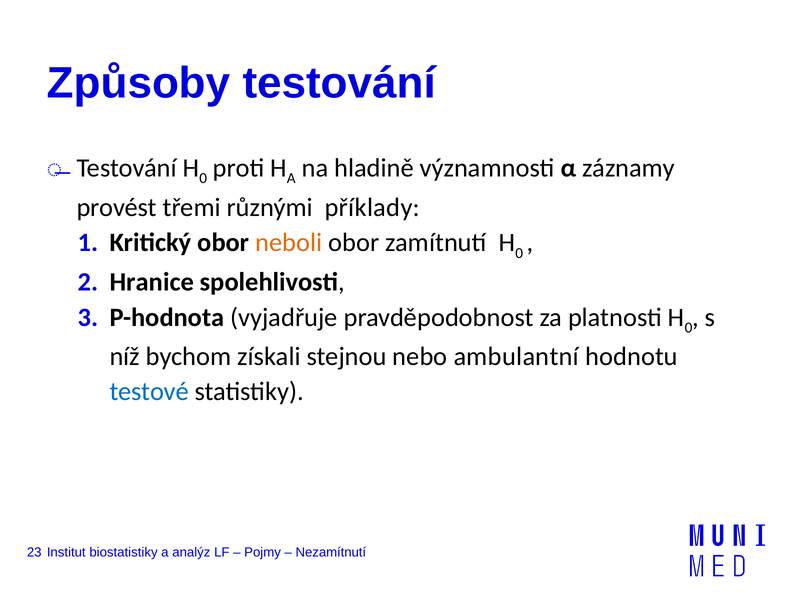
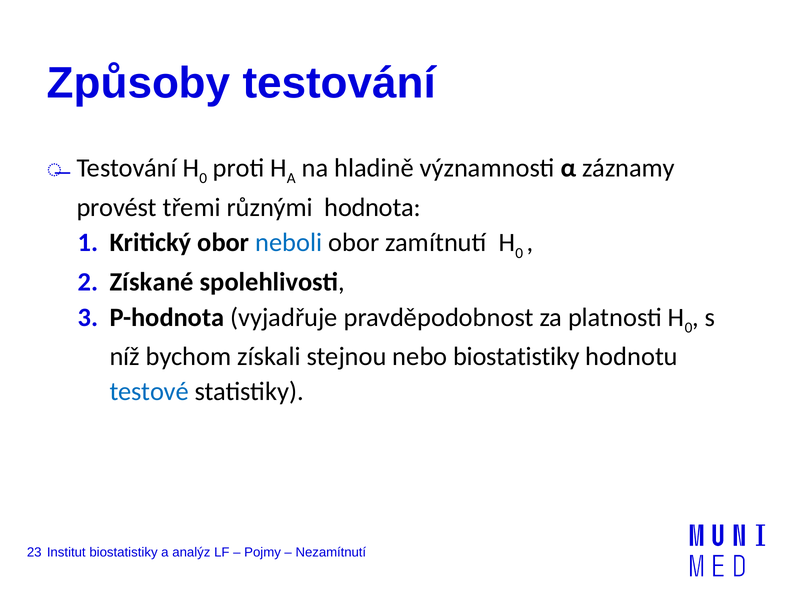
příklady: příklady -> hodnota (373, 208)
neboli colour: orange -> blue (289, 243)
Hranice: Hranice -> Získané (152, 282)
nebo ambulantní: ambulantní -> biostatistiky (517, 357)
